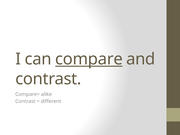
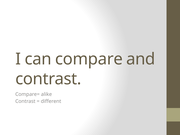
compare underline: present -> none (89, 59)
